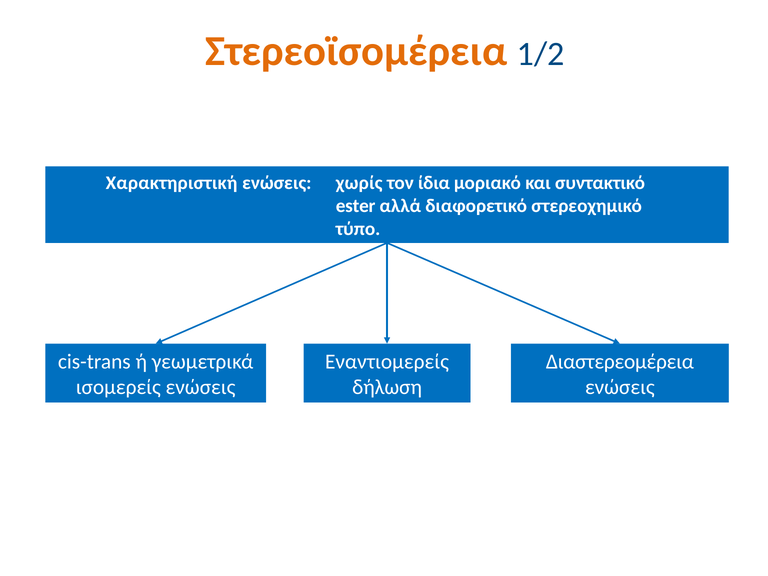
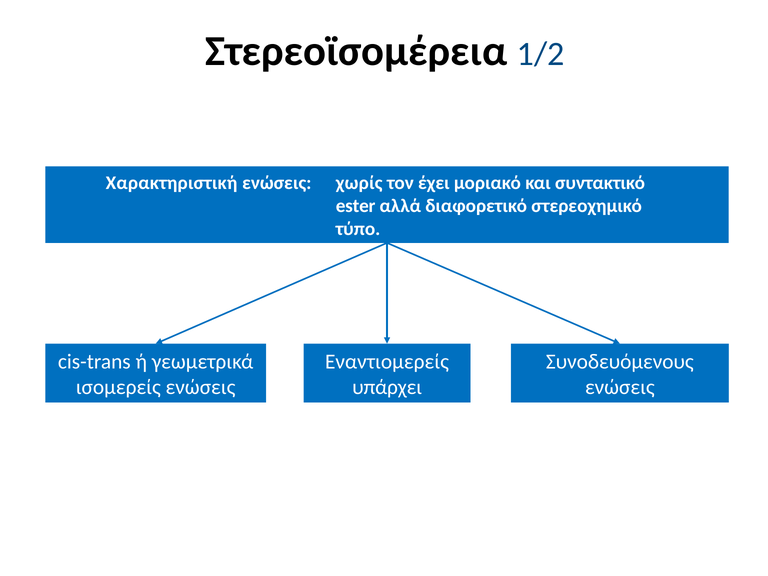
Στερεοϊσομέρεια colour: orange -> black (356, 51)
ίδια: ίδια -> έχει (434, 183)
Διαστερεομέρεια: Διαστερεομέρεια -> Συνοδευόμενους (620, 362)
δήλωση: δήλωση -> υπάρχει (387, 387)
